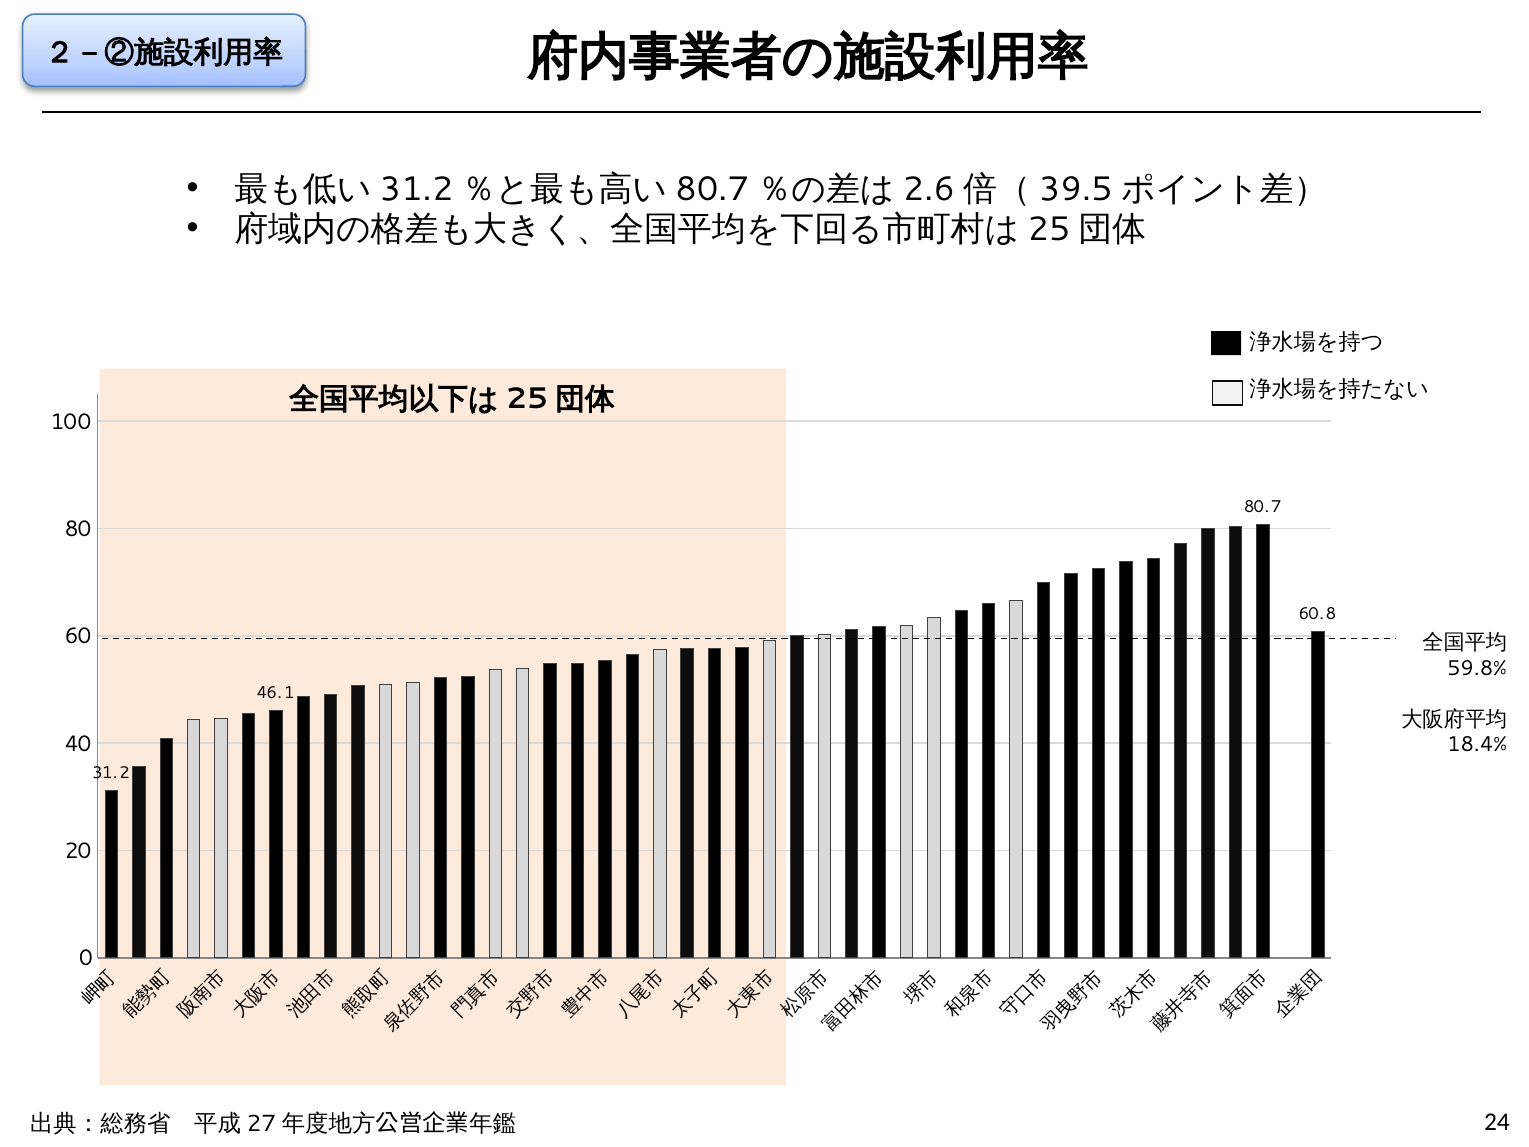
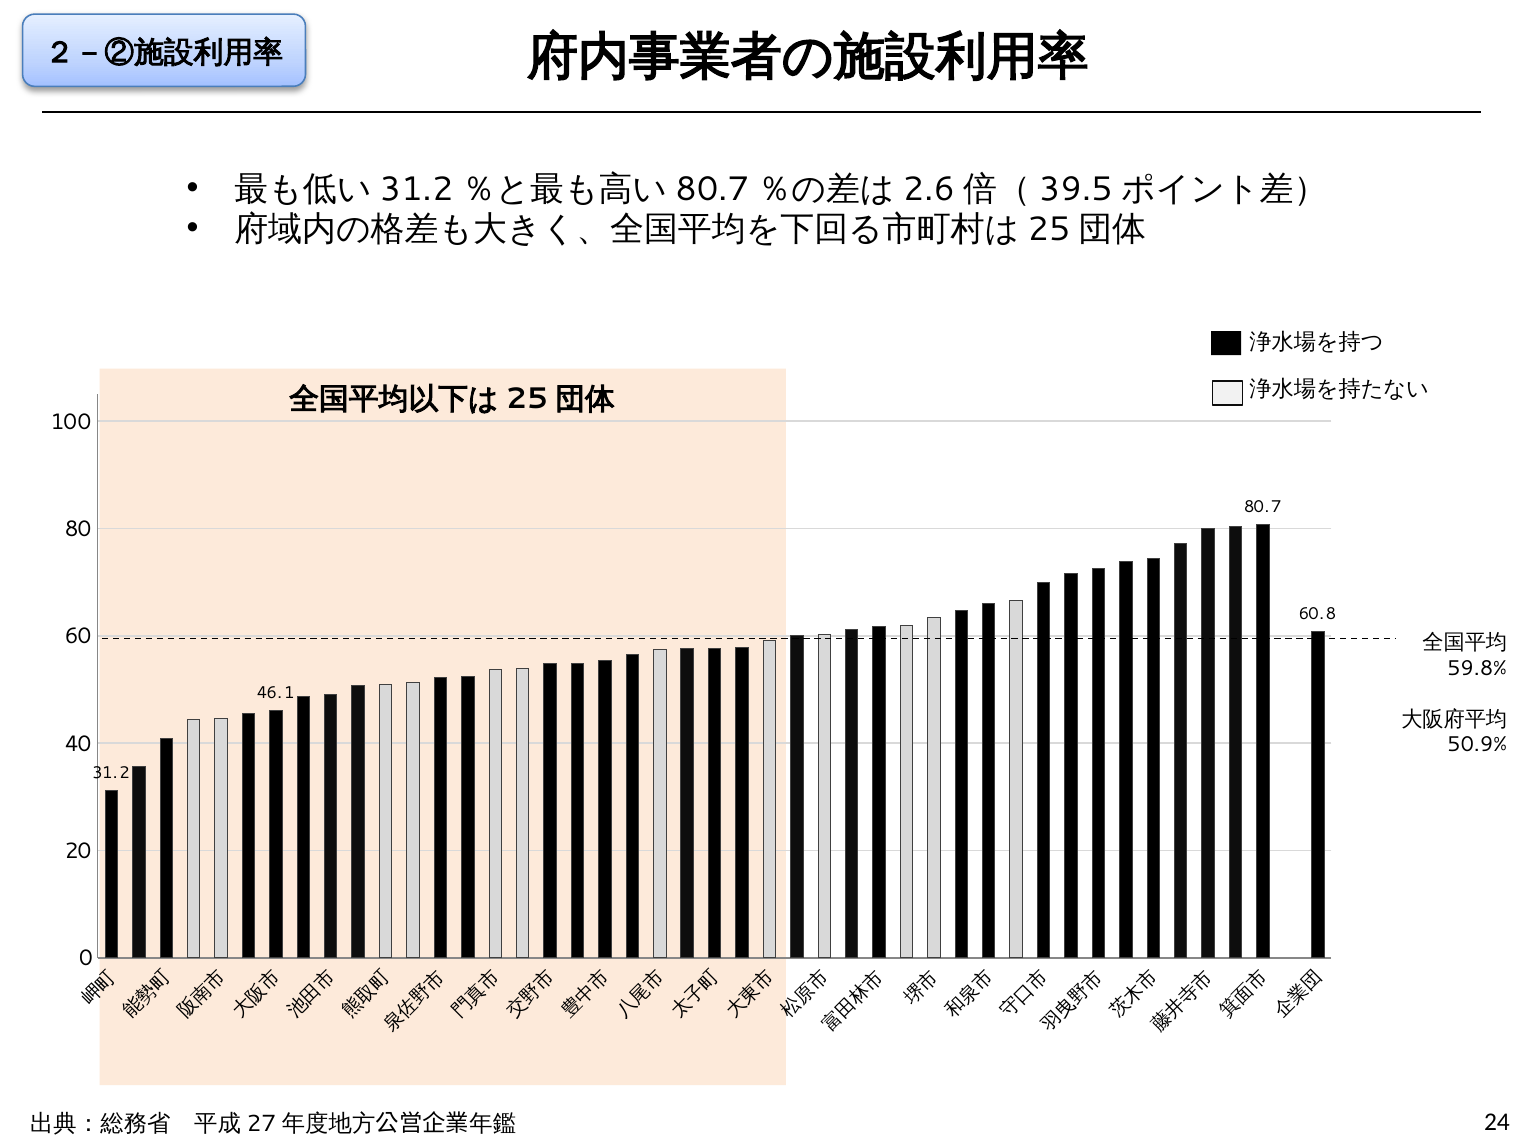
18.4%: 18.4% -> 50.9% (1477, 745)
